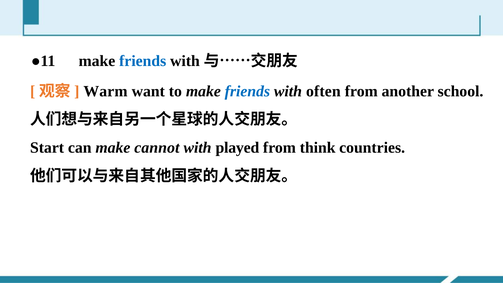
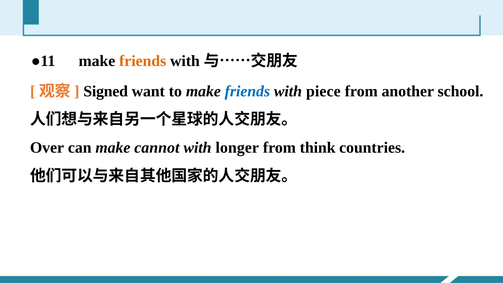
friends colour: blue -> orange (143, 61)
Warm: Warm -> Signed (106, 91)
often: often -> piece (323, 91)
Start: Start -> Over (47, 148)
played: played -> longer (237, 148)
